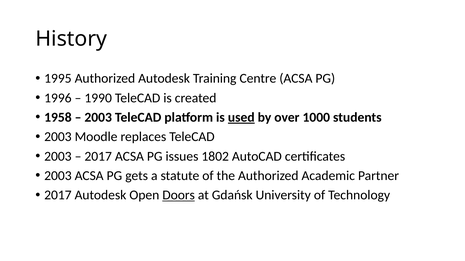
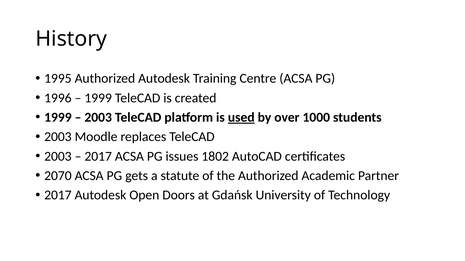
1990: 1990 -> 1999 (98, 98)
1958: 1958 -> 1999 (58, 118)
2003: 2003 -> 2070 (58, 176)
Doors underline: present -> none (179, 196)
